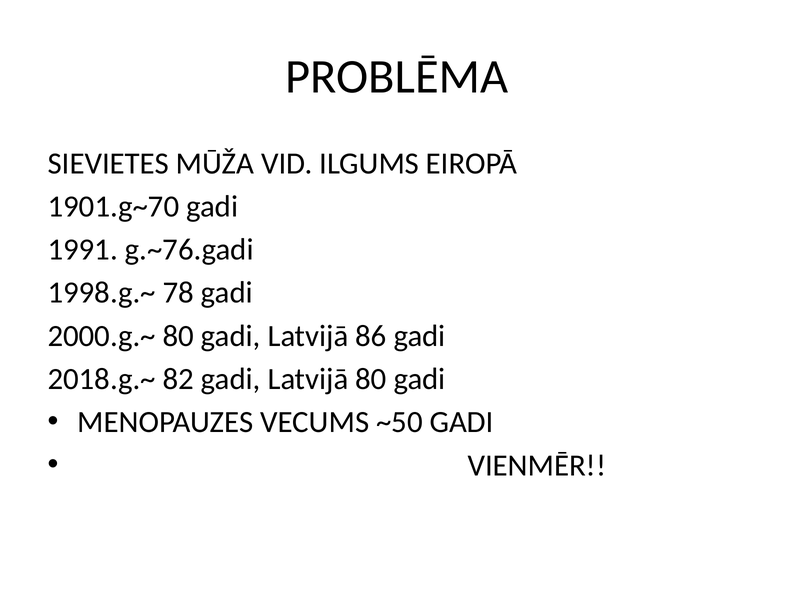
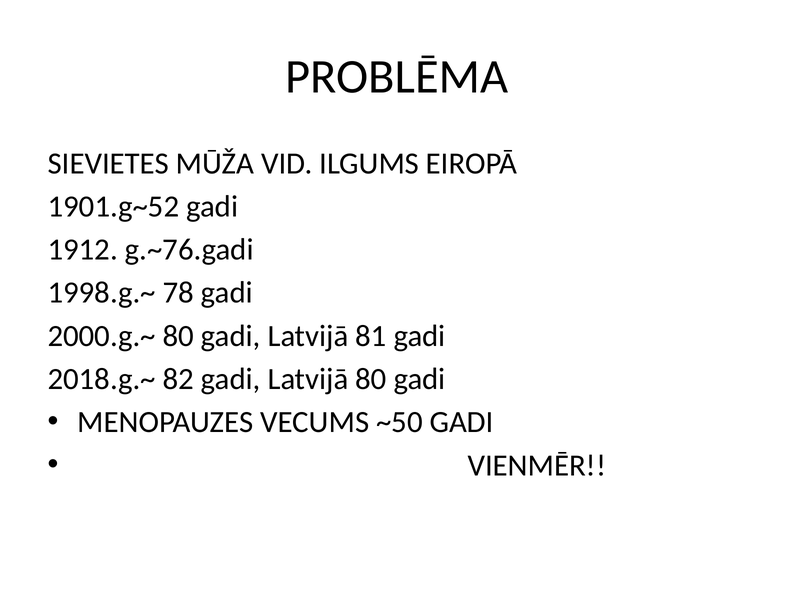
1901.g~70: 1901.g~70 -> 1901.g~52 (113, 207)
1991: 1991 -> 1912 (83, 250)
86: 86 -> 81 (371, 336)
